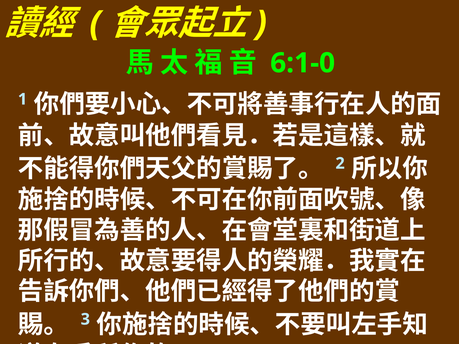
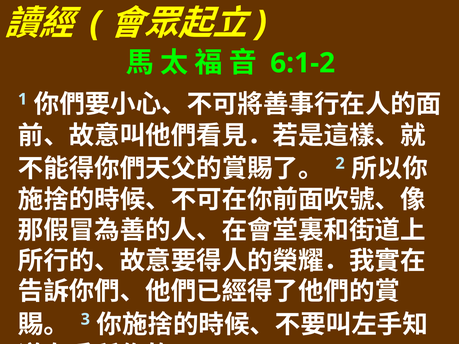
6:1-0: 6:1-0 -> 6:1-2 (303, 63)
